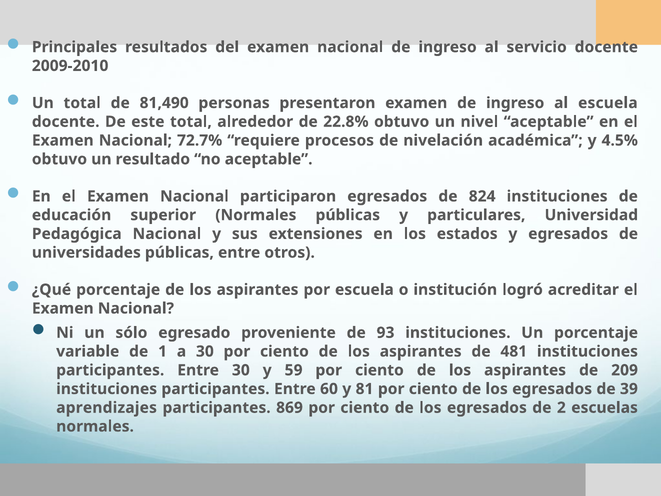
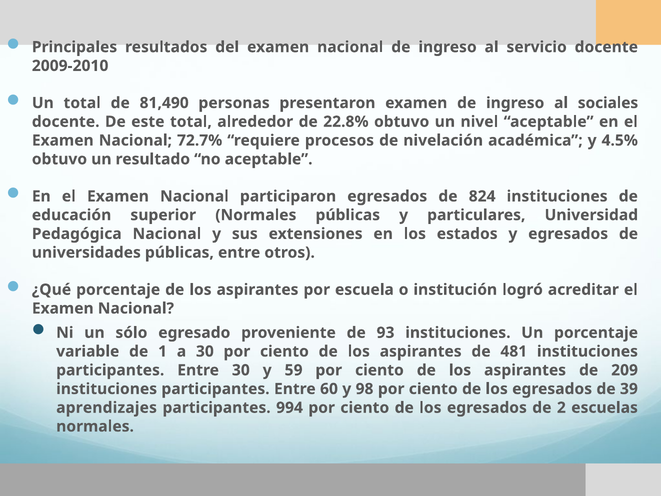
al escuela: escuela -> sociales (608, 103)
81: 81 -> 98 (365, 389)
869: 869 -> 994 (289, 407)
